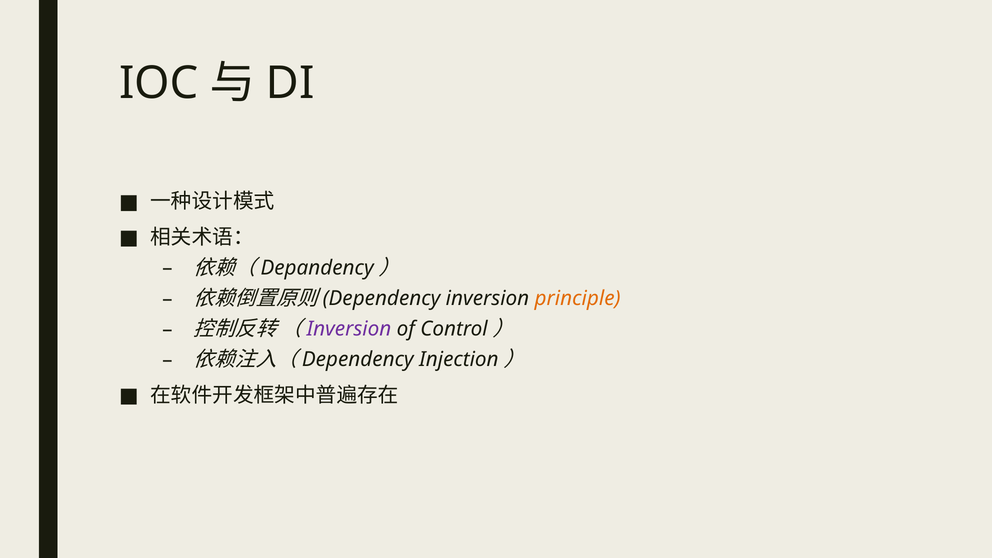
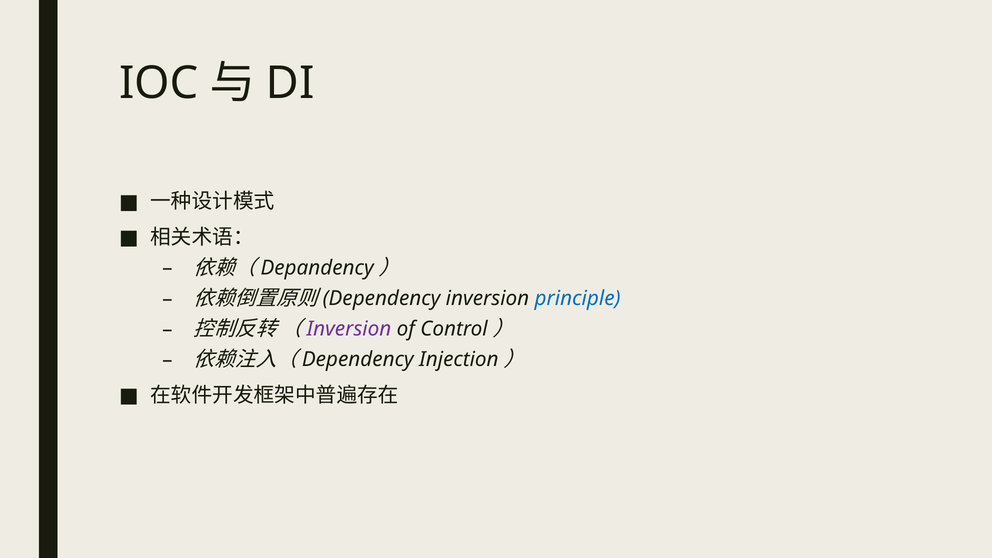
principle colour: orange -> blue (578, 298)
